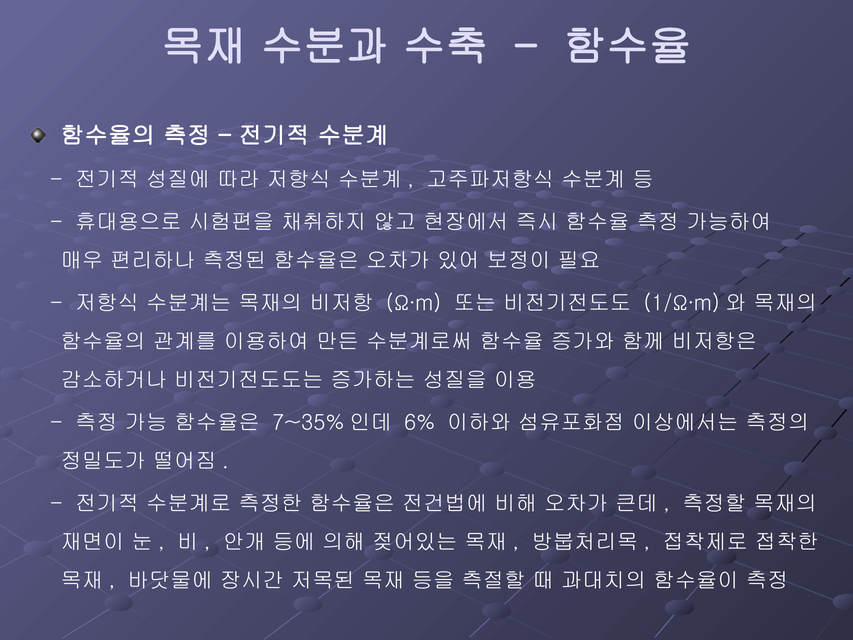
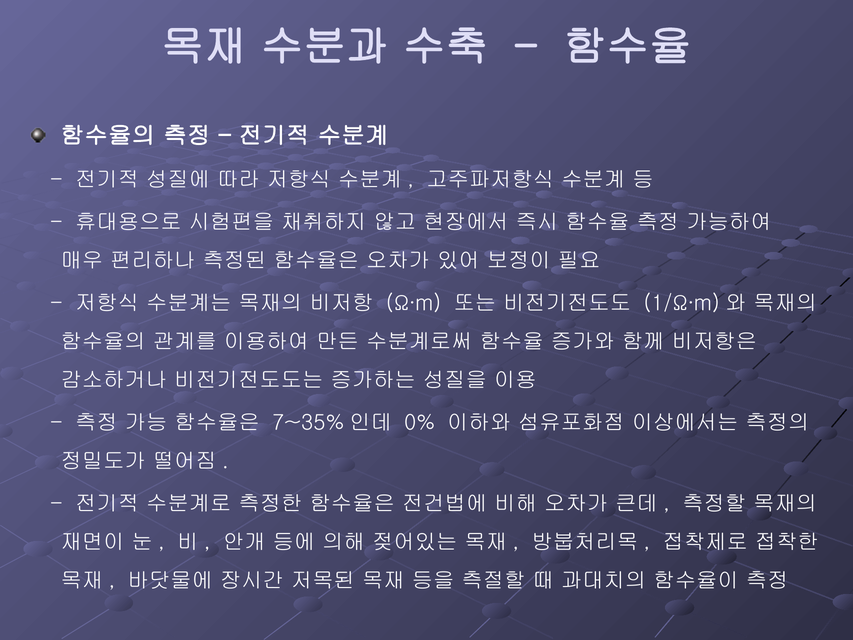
6%: 6% -> 0% (420, 423)
